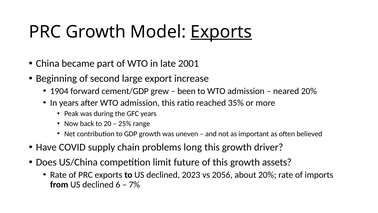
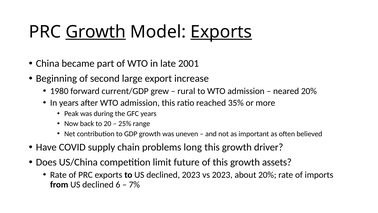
Growth underline: none -> present (96, 32)
1904: 1904 -> 1980 (59, 91)
cement/GDP: cement/GDP -> current/GDP (125, 91)
been: been -> rural (186, 91)
vs 2056: 2056 -> 2023 (222, 174)
